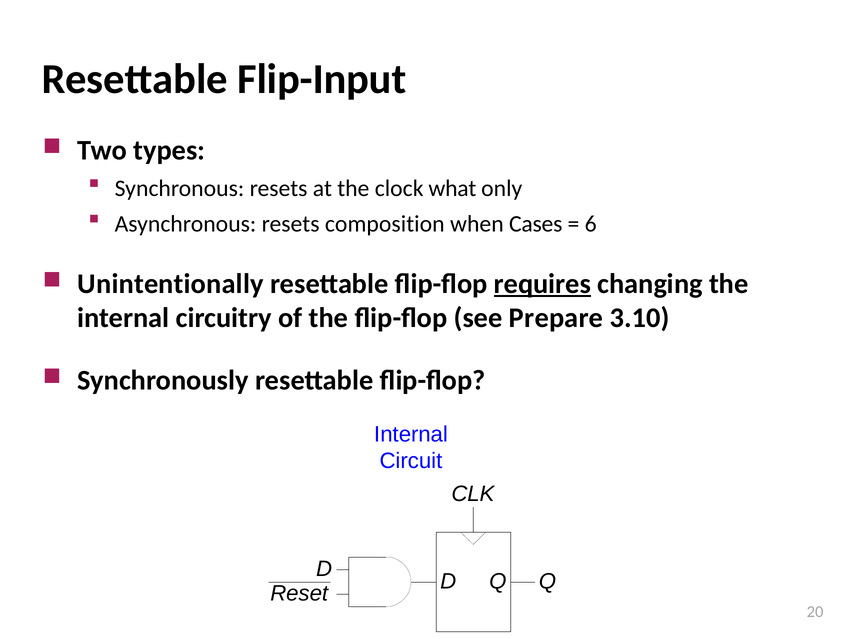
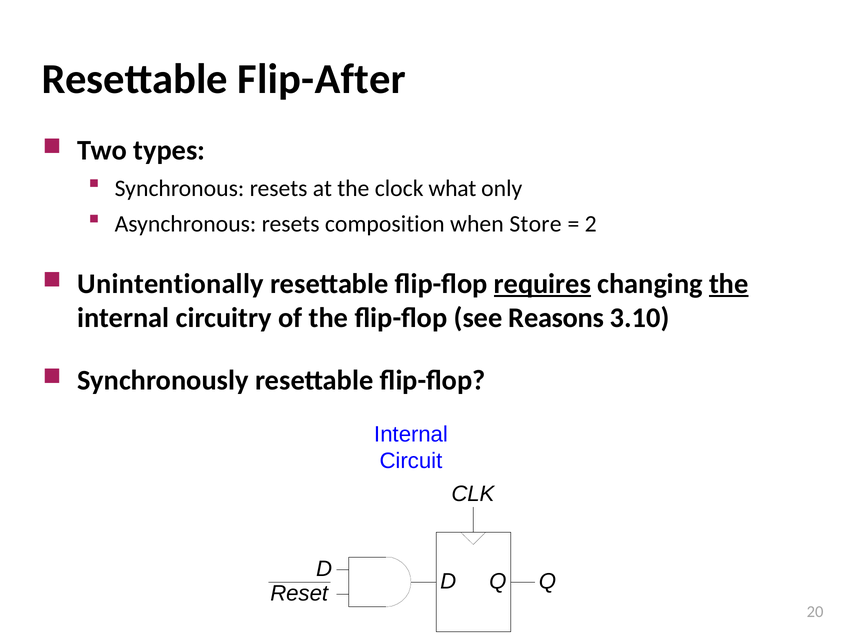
Flip-Input: Flip-Input -> Flip-After (322, 79)
Cases: Cases -> Store (536, 224)
6: 6 -> 2 (591, 224)
the underline: none -> present (729, 284)
Prepare: Prepare -> Reasons (556, 318)
